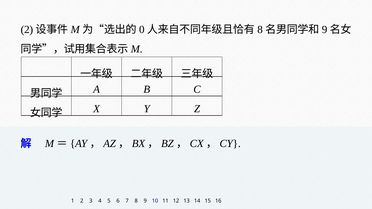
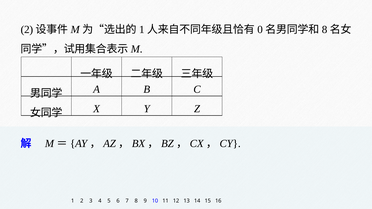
0: 0 -> 1 (142, 30)
8: 8 -> 0 (260, 30)
9: 9 -> 8 (325, 30)
